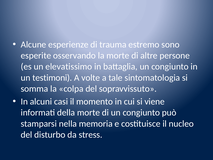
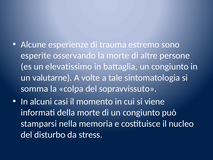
testimoni: testimoni -> valutarne (52, 78)
